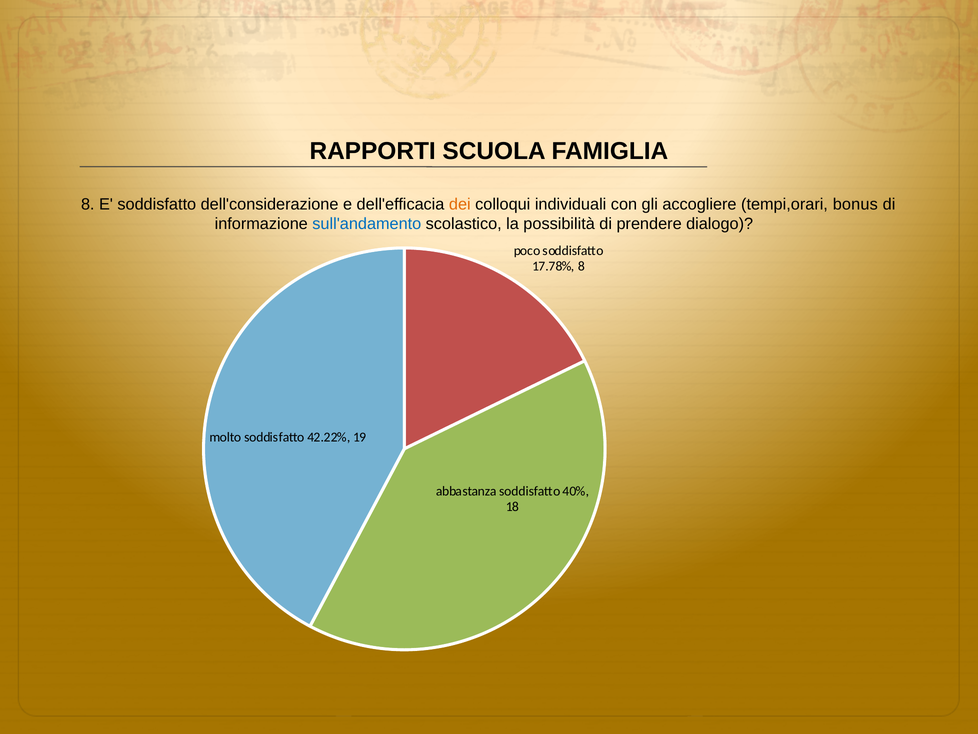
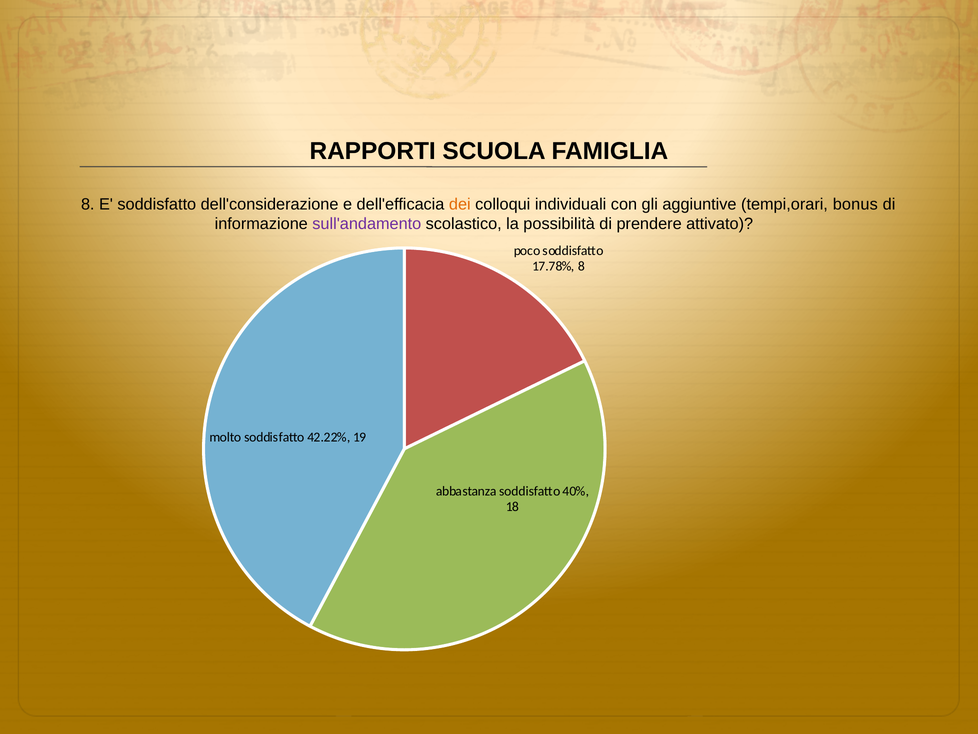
accogliere: accogliere -> aggiuntive (699, 204)
sull'andamento colour: blue -> purple (367, 224)
dialogo: dialogo -> attivato (720, 224)
